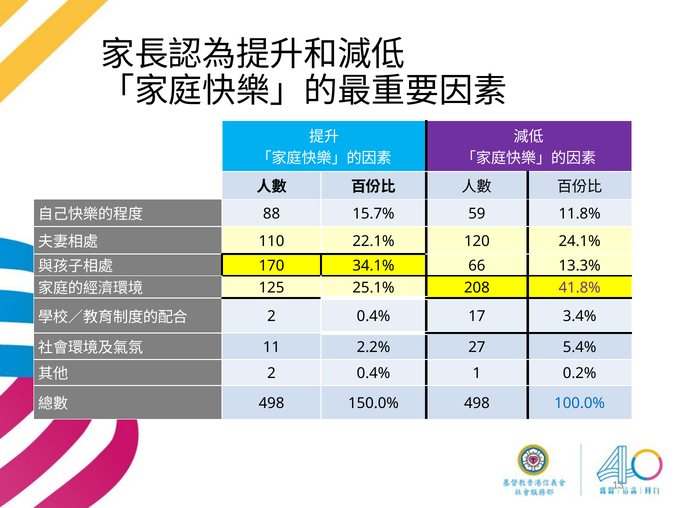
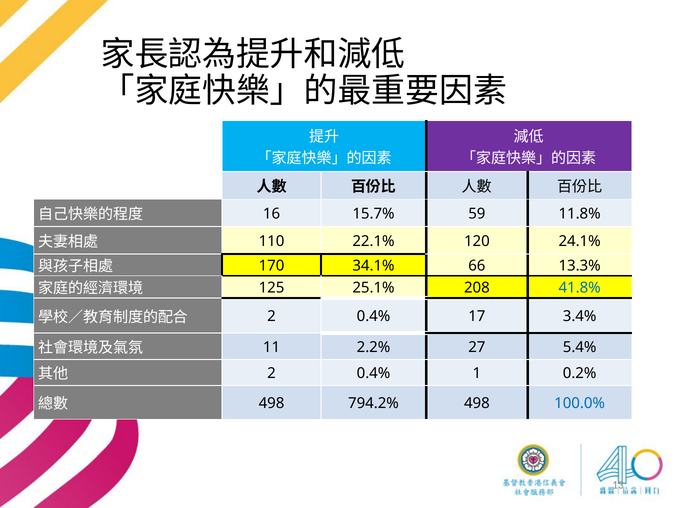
88: 88 -> 16 (272, 214)
41.8% colour: purple -> blue (580, 288)
150.0%: 150.0% -> 794.2% (373, 403)
